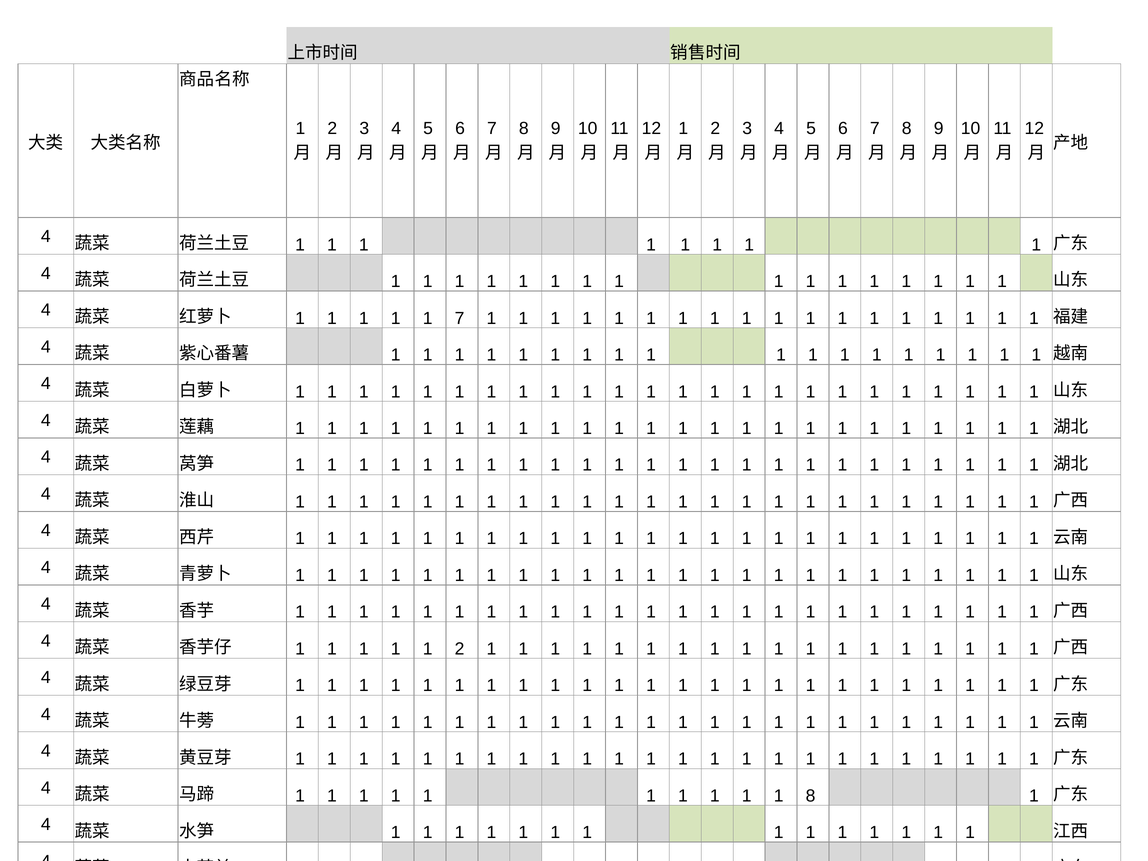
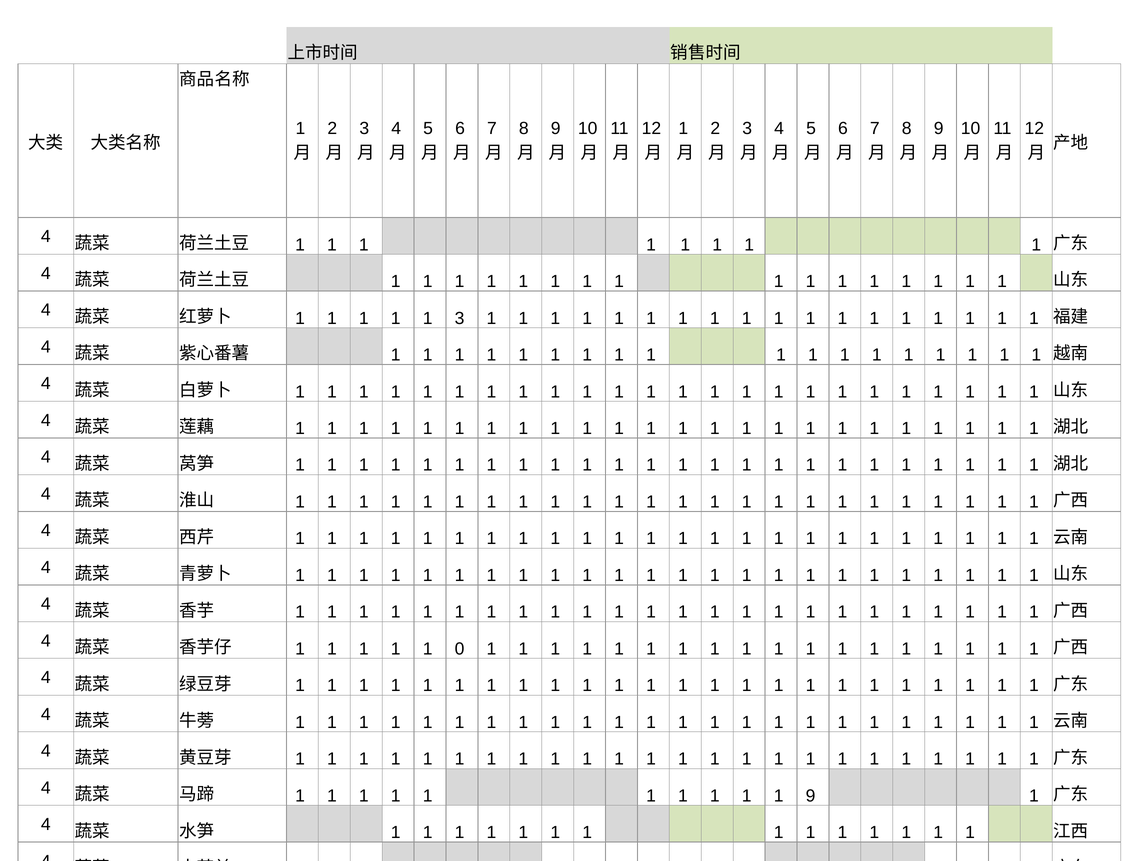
1 7: 7 -> 3 (460, 318)
1 2: 2 -> 0 (460, 649)
1 8: 8 -> 9 (811, 796)
